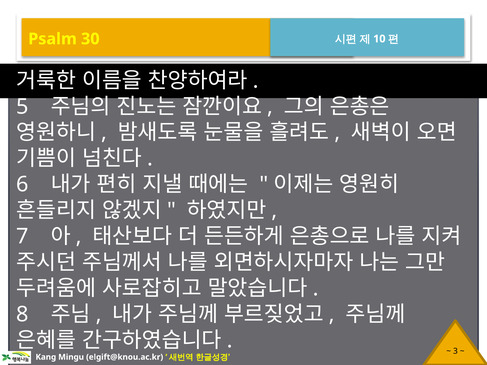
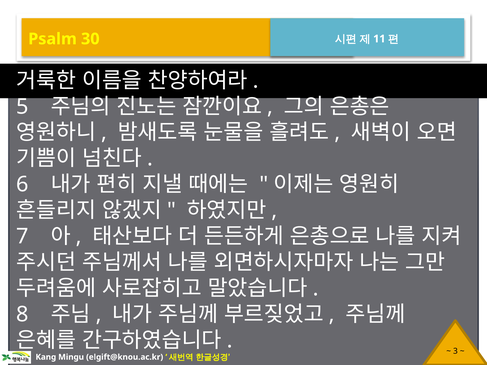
10: 10 -> 11 (379, 39)
